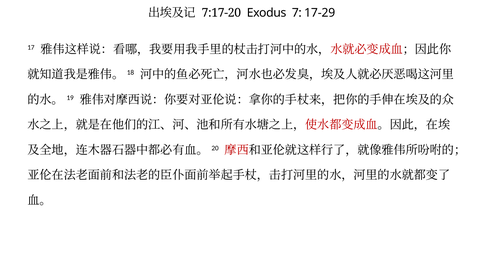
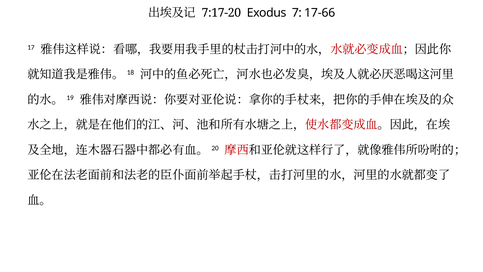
17-29: 17-29 -> 17-66 (320, 13)
